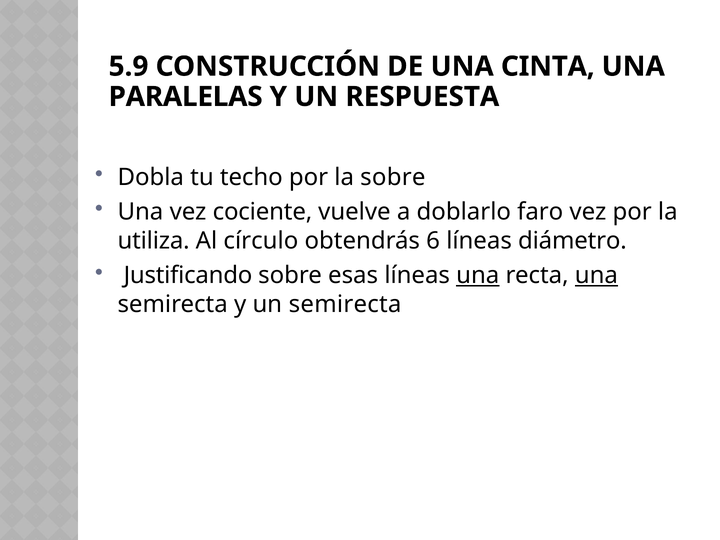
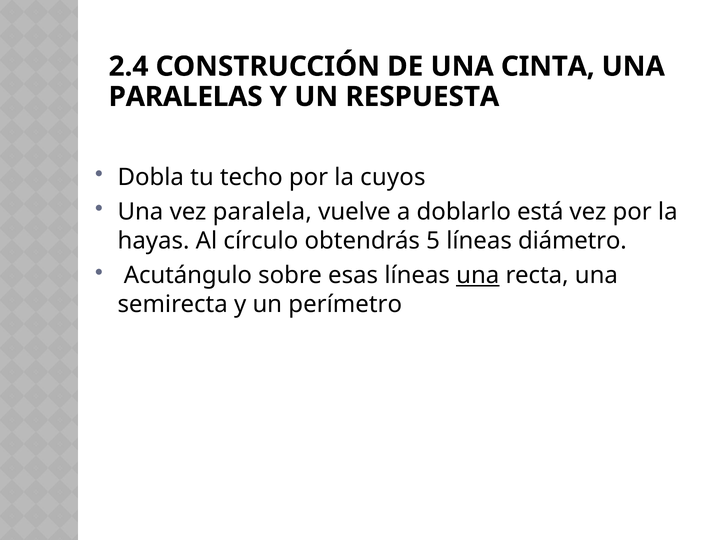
5.9: 5.9 -> 2.4 (129, 66)
la sobre: sobre -> cuyos (393, 177)
cociente: cociente -> paralela (262, 212)
faro: faro -> está (540, 212)
utiliza: utiliza -> hayas (154, 241)
6: 6 -> 5 (433, 241)
Justificando: Justificando -> Acutángulo (188, 276)
una underline: present -> none (596, 276)
un semirecta: semirecta -> perímetro (345, 304)
